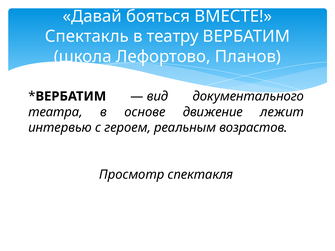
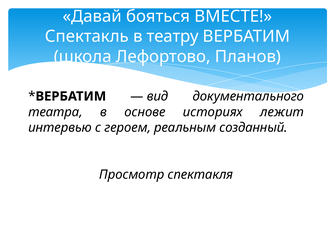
движение: движение -> историях (213, 112)
возрастов: возрастов -> созданный (253, 128)
